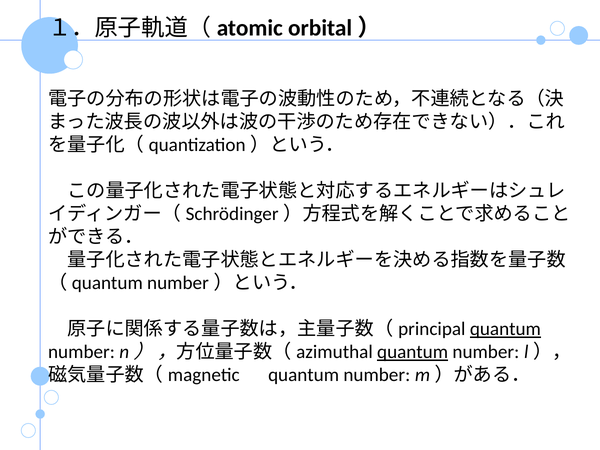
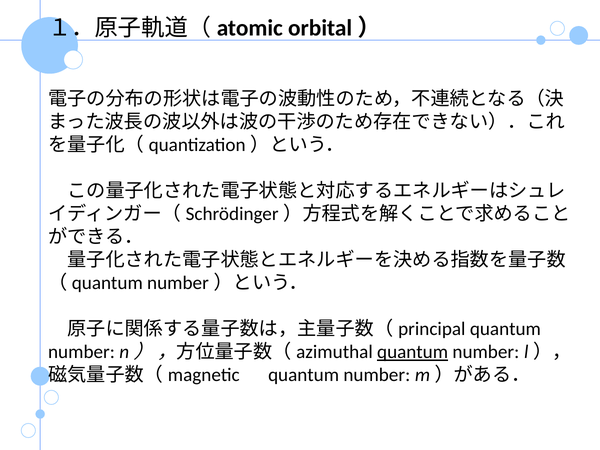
quantum underline: present -> none (505, 329)
